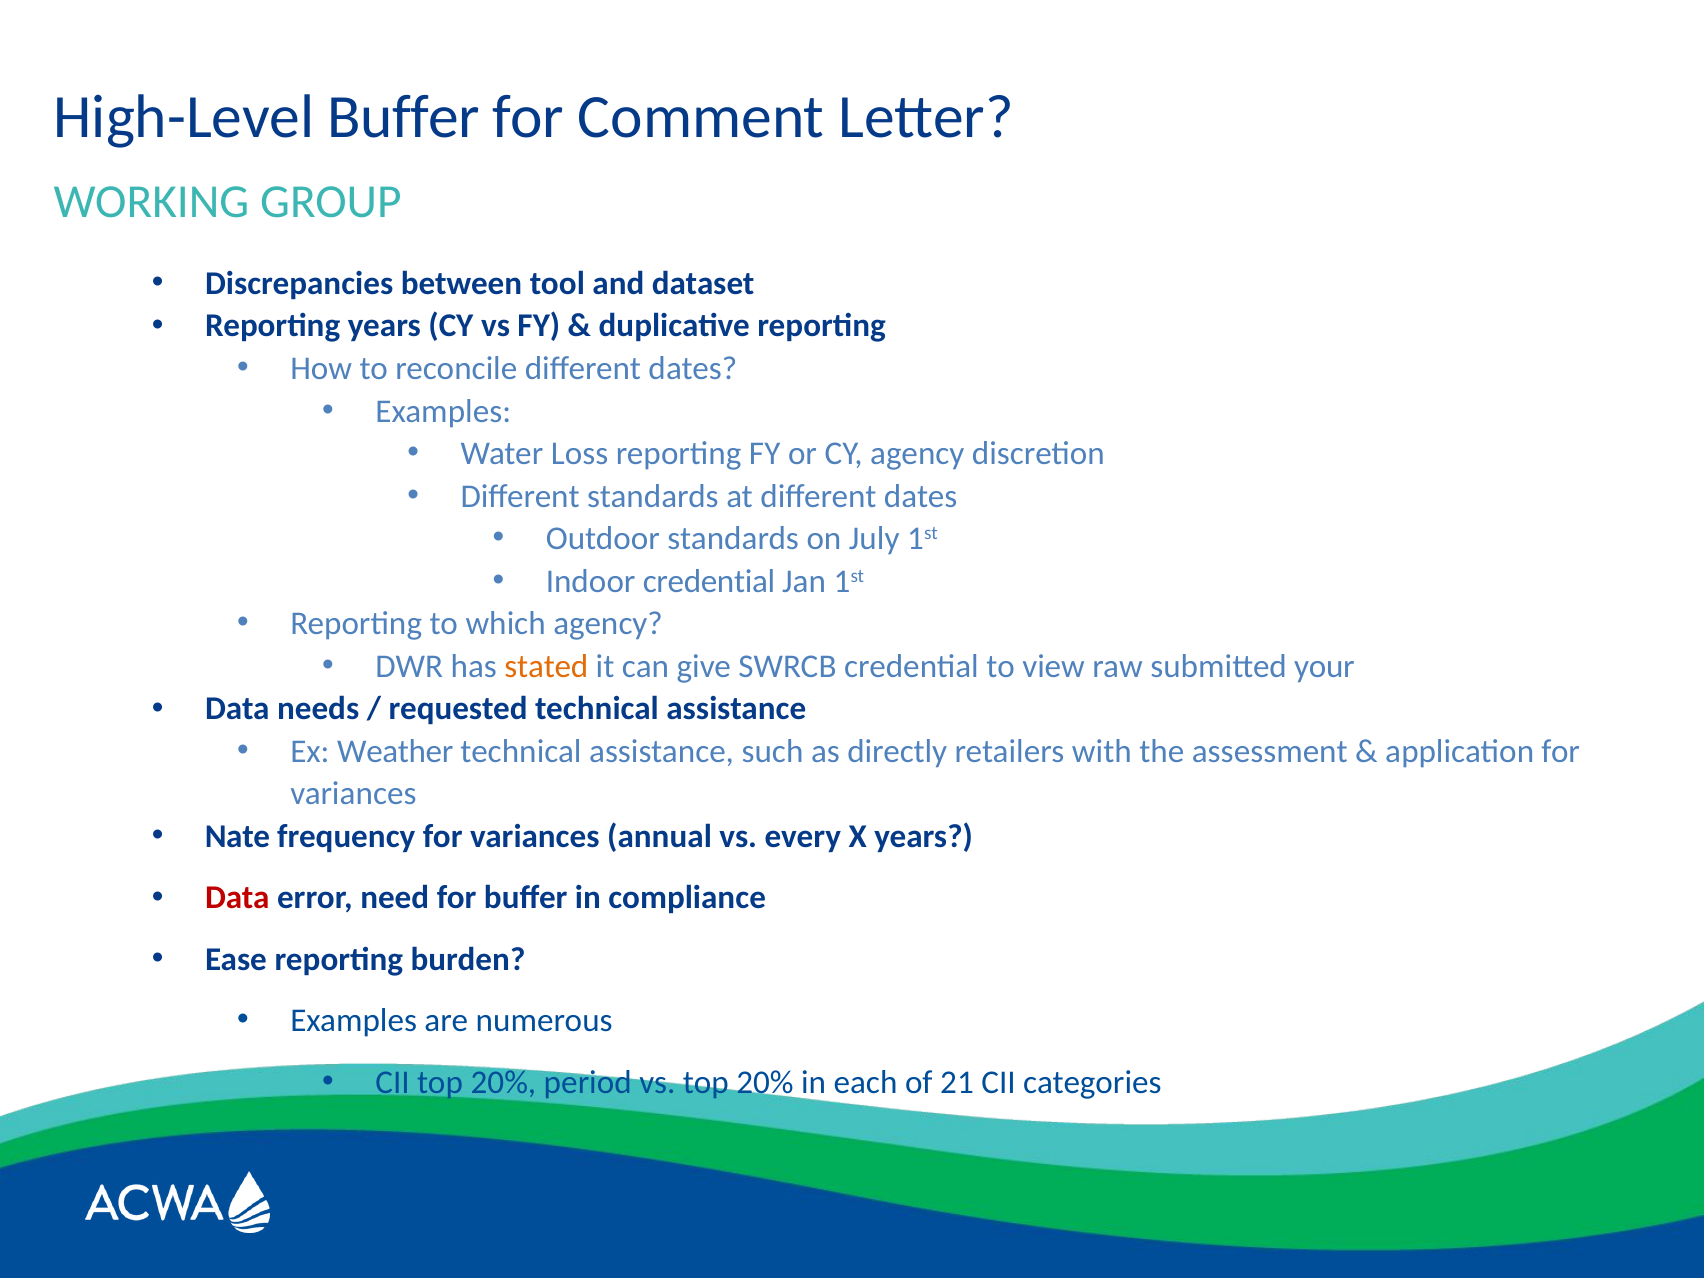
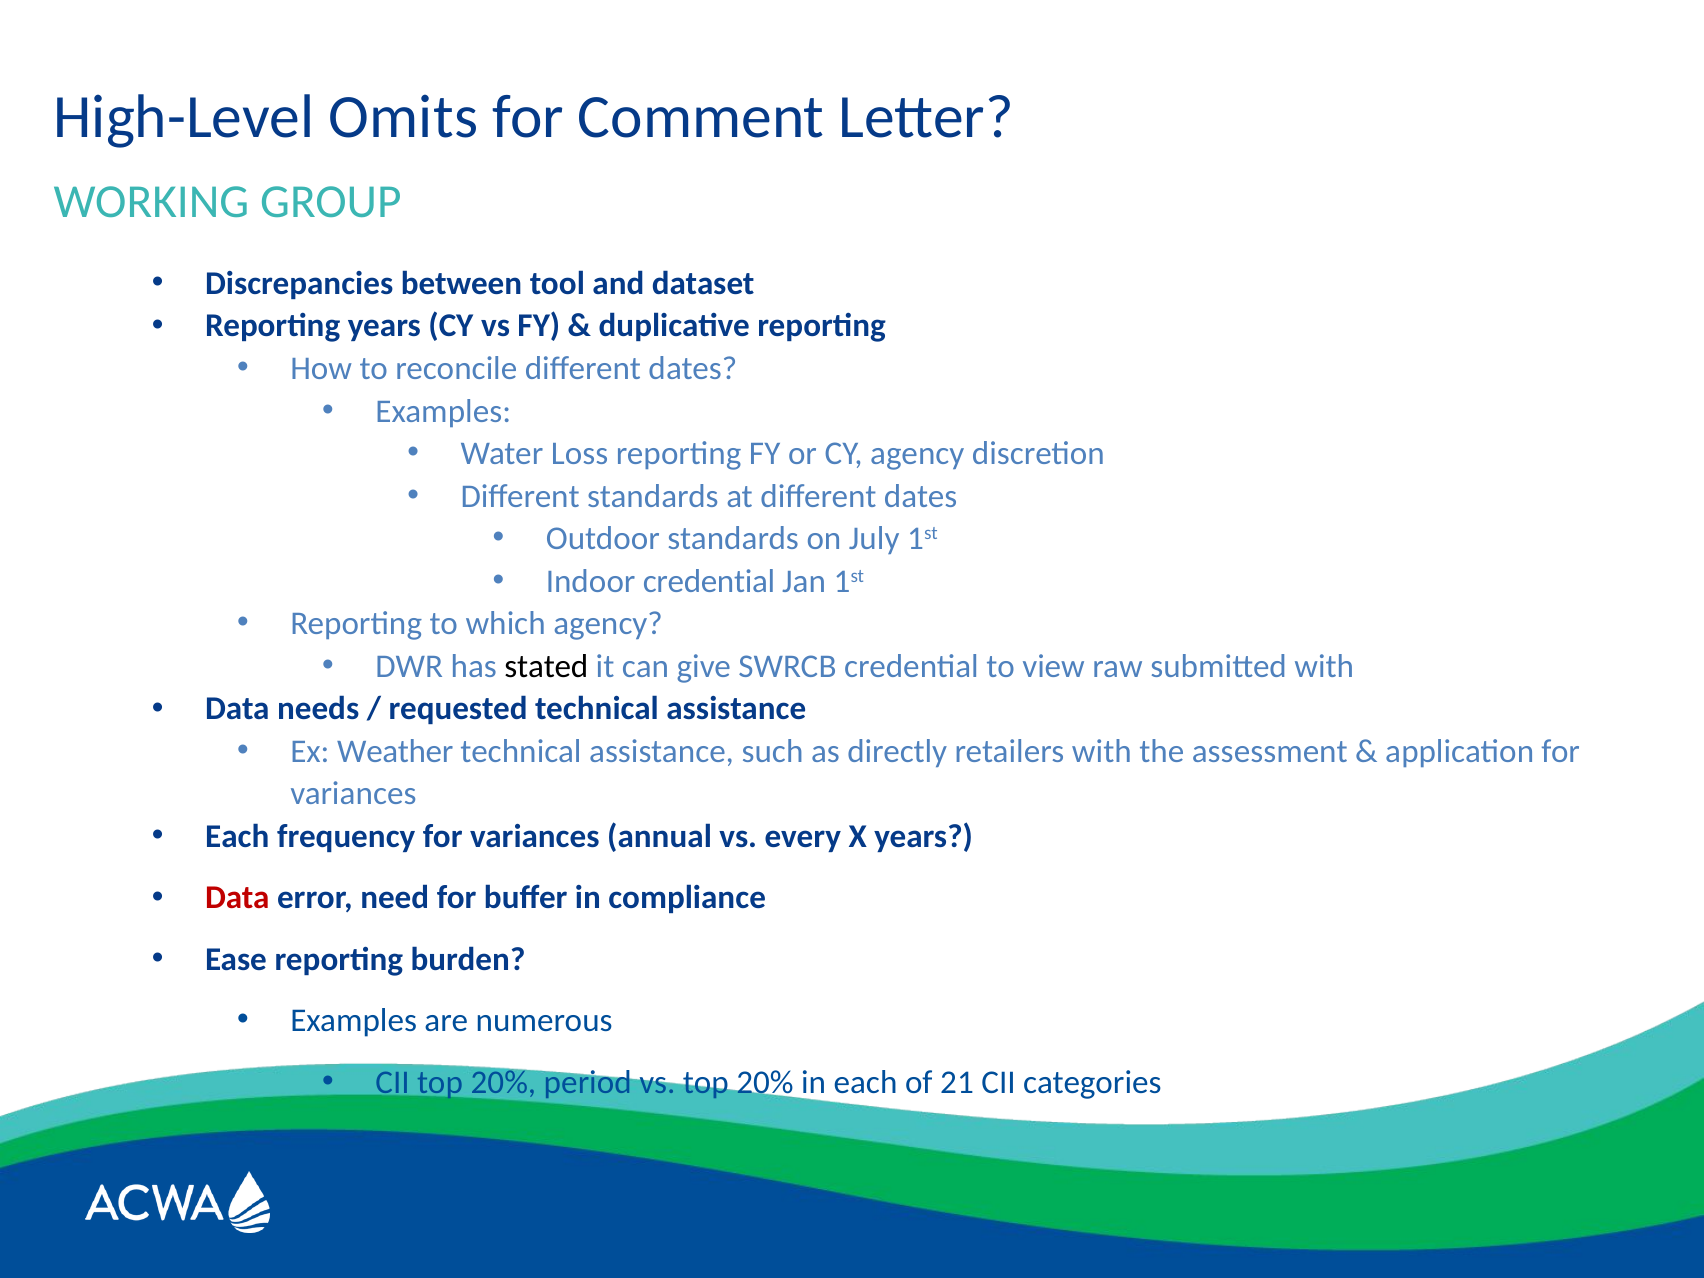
High-Level Buffer: Buffer -> Omits (403, 117)
stated colour: orange -> black (546, 666)
submitted your: your -> with (1324, 666)
Nate: Nate -> Each (237, 836)
